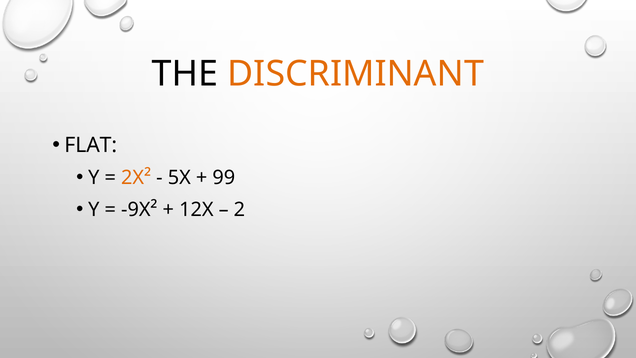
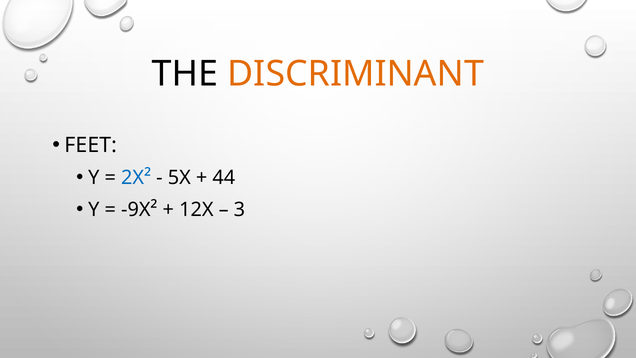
FLAT: FLAT -> FEET (91, 145)
2X² colour: orange -> blue (136, 178)
99: 99 -> 44 (224, 178)
2: 2 -> 3 (239, 210)
